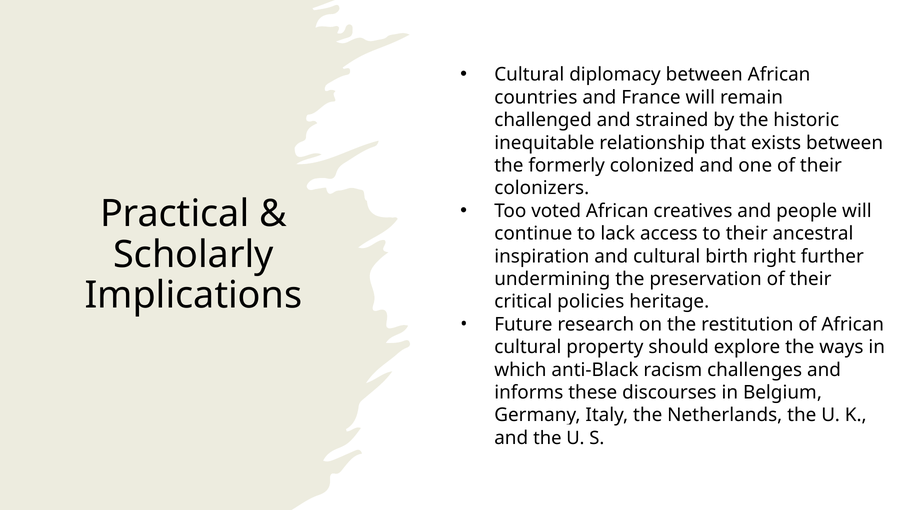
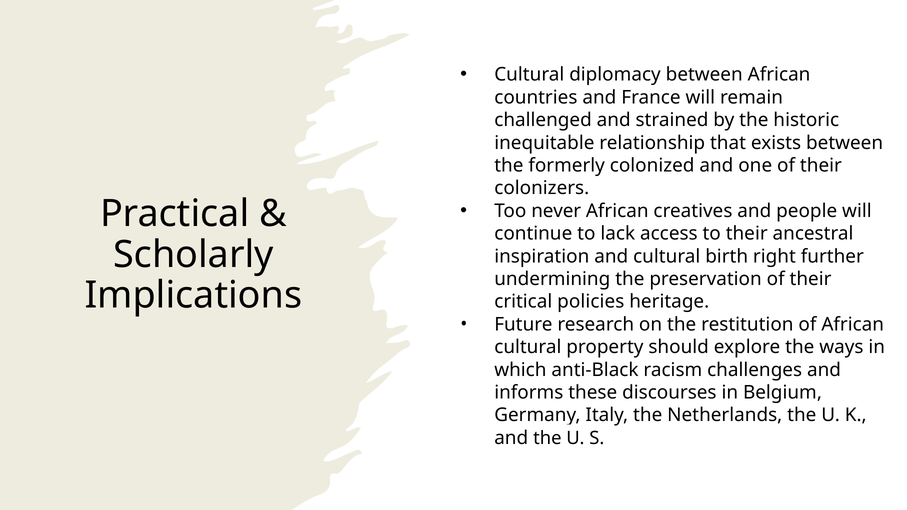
voted: voted -> never (556, 211)
